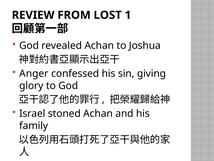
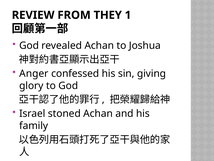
LOST: LOST -> THEY (108, 15)
